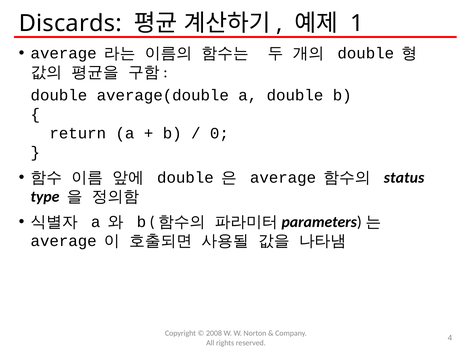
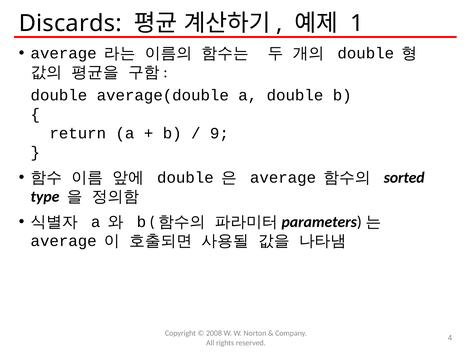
0: 0 -> 9 (219, 133)
status: status -> sorted (404, 178)
